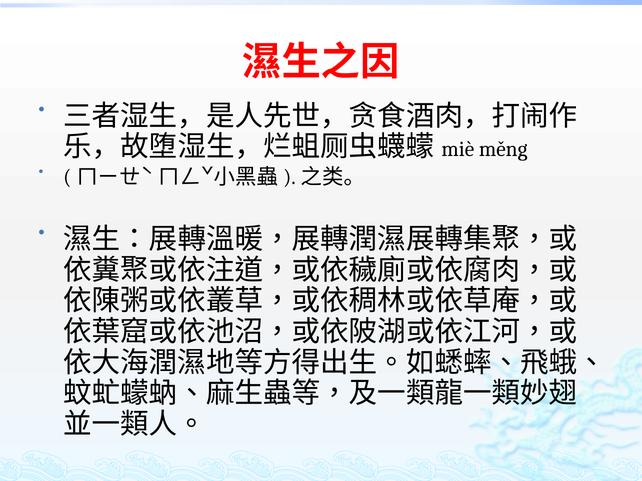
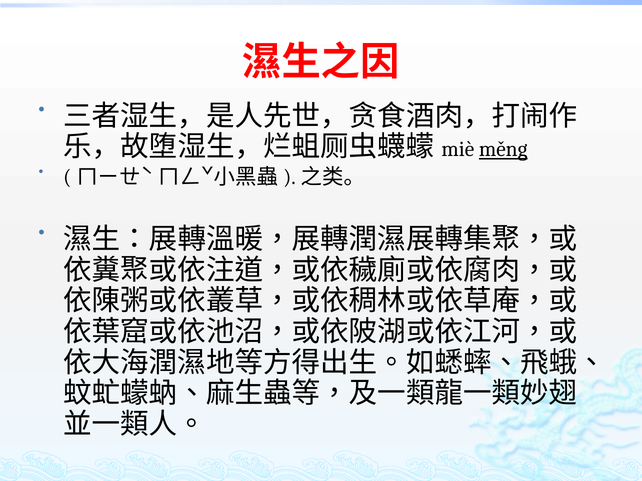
měng underline: none -> present (503, 150)
